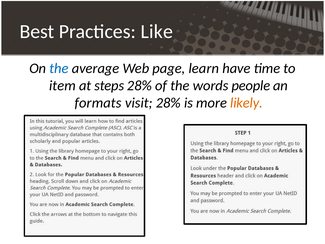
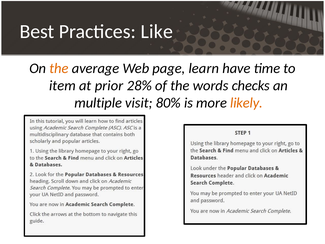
the colour: blue -> orange (59, 68)
steps: steps -> prior (109, 86)
people: people -> checks (251, 86)
formats: formats -> multiple (98, 103)
visit 28%: 28% -> 80% (168, 103)
